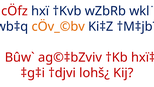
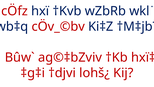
cÖv_©bv colour: orange -> red (58, 26)
